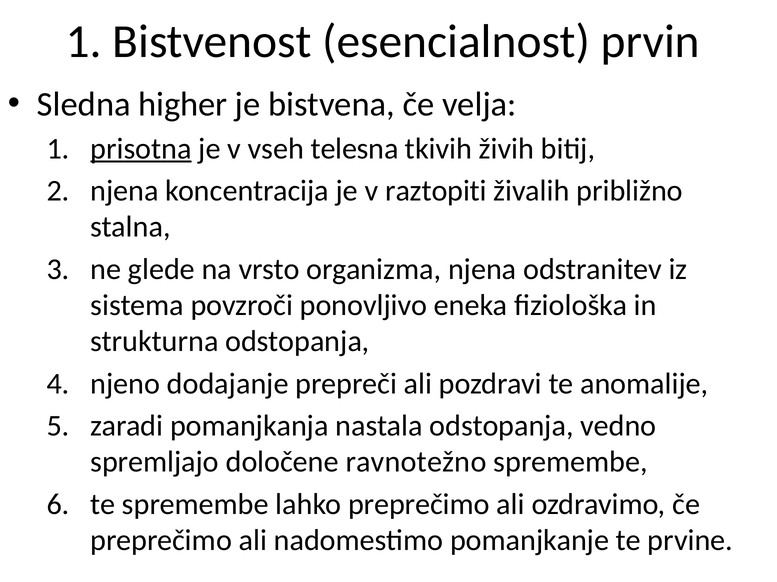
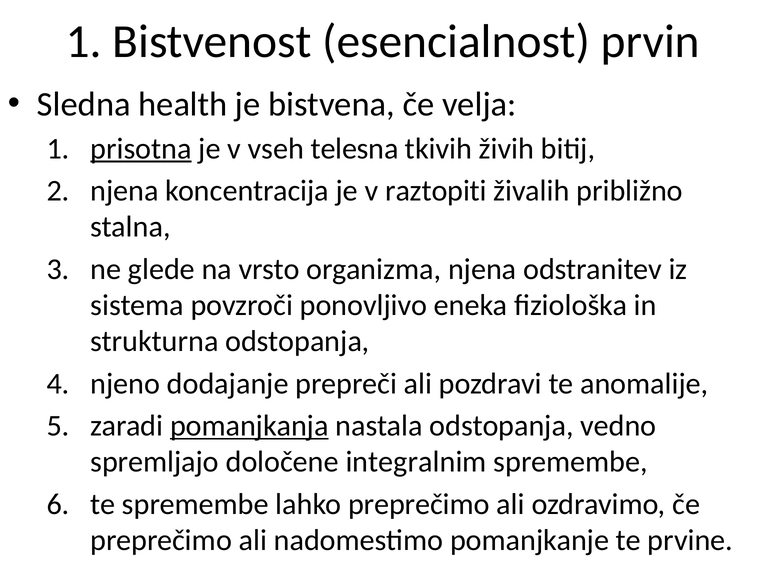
higher: higher -> health (183, 104)
pomanjkanja underline: none -> present (249, 426)
ravnotežno: ravnotežno -> integralnim (416, 463)
